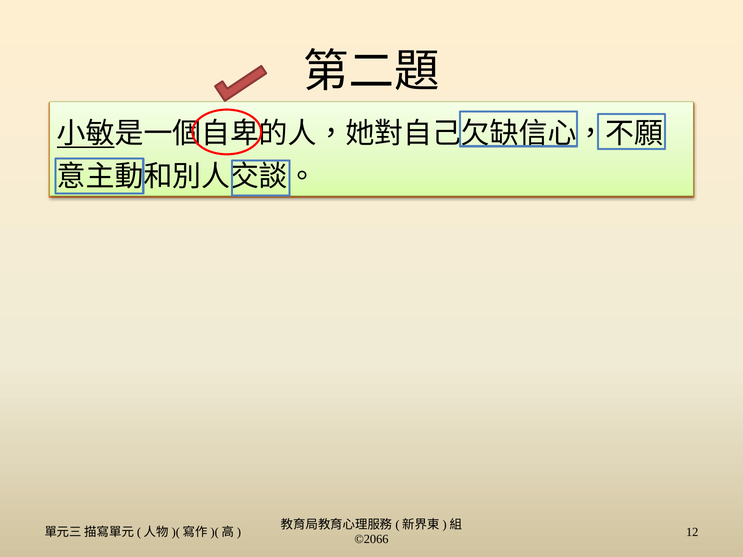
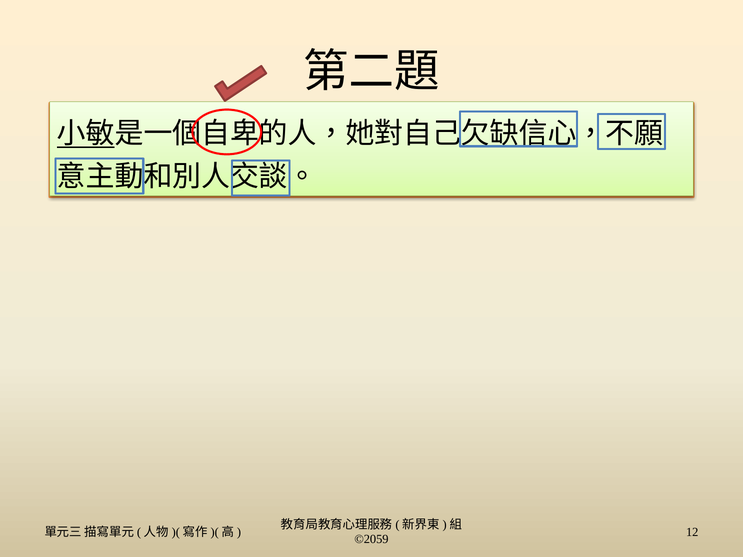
©2066: ©2066 -> ©2059 (371, 540)
